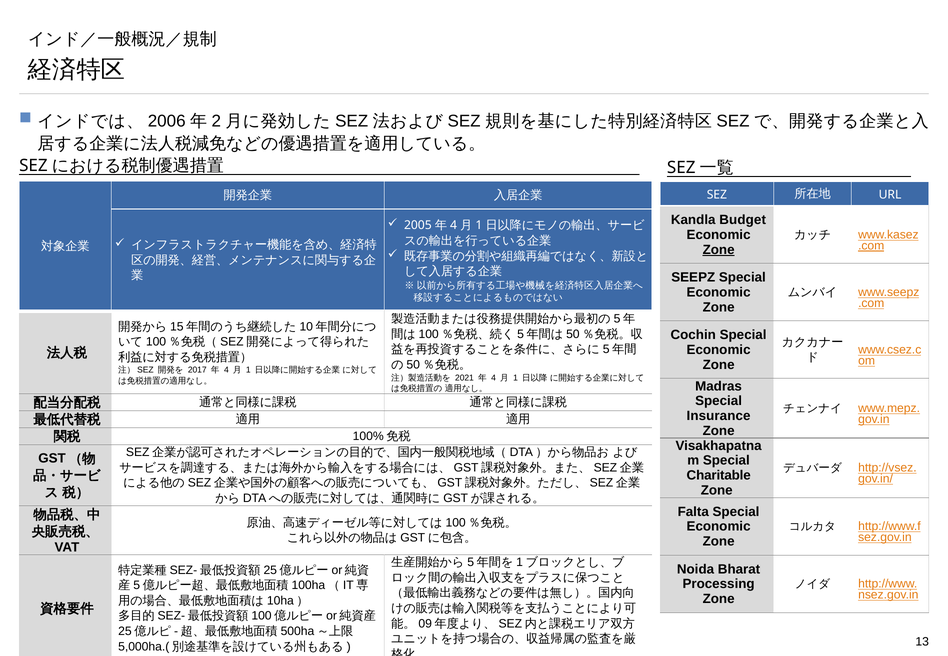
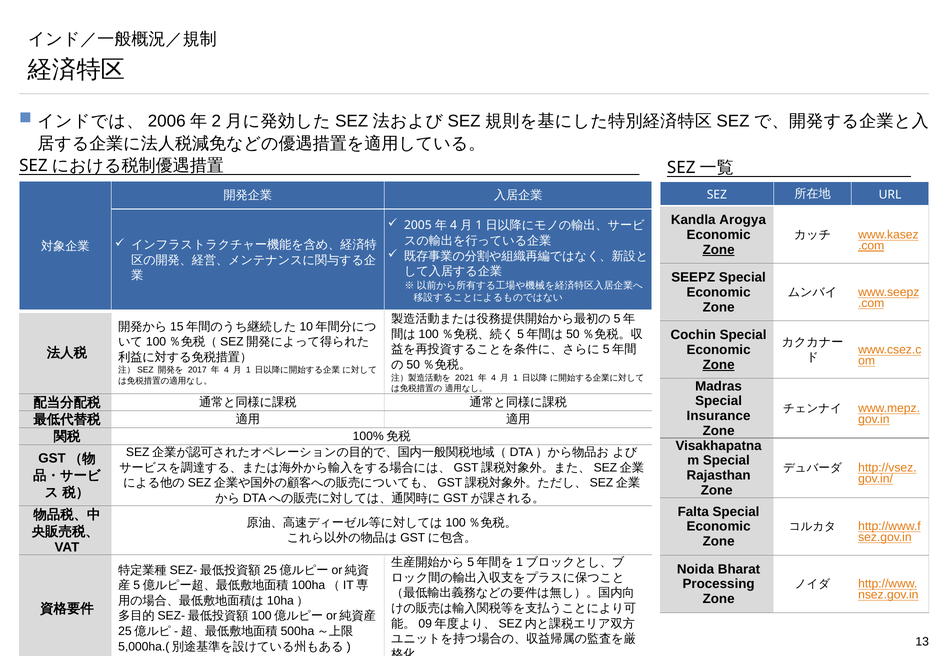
Budget: Budget -> Arogya (743, 220)
Zone underline: none -> present (719, 365)
Charitable: Charitable -> Rajasthan (719, 476)
